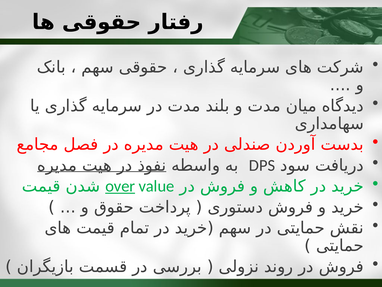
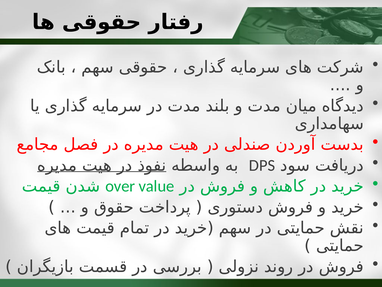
over underline: present -> none (120, 186)
